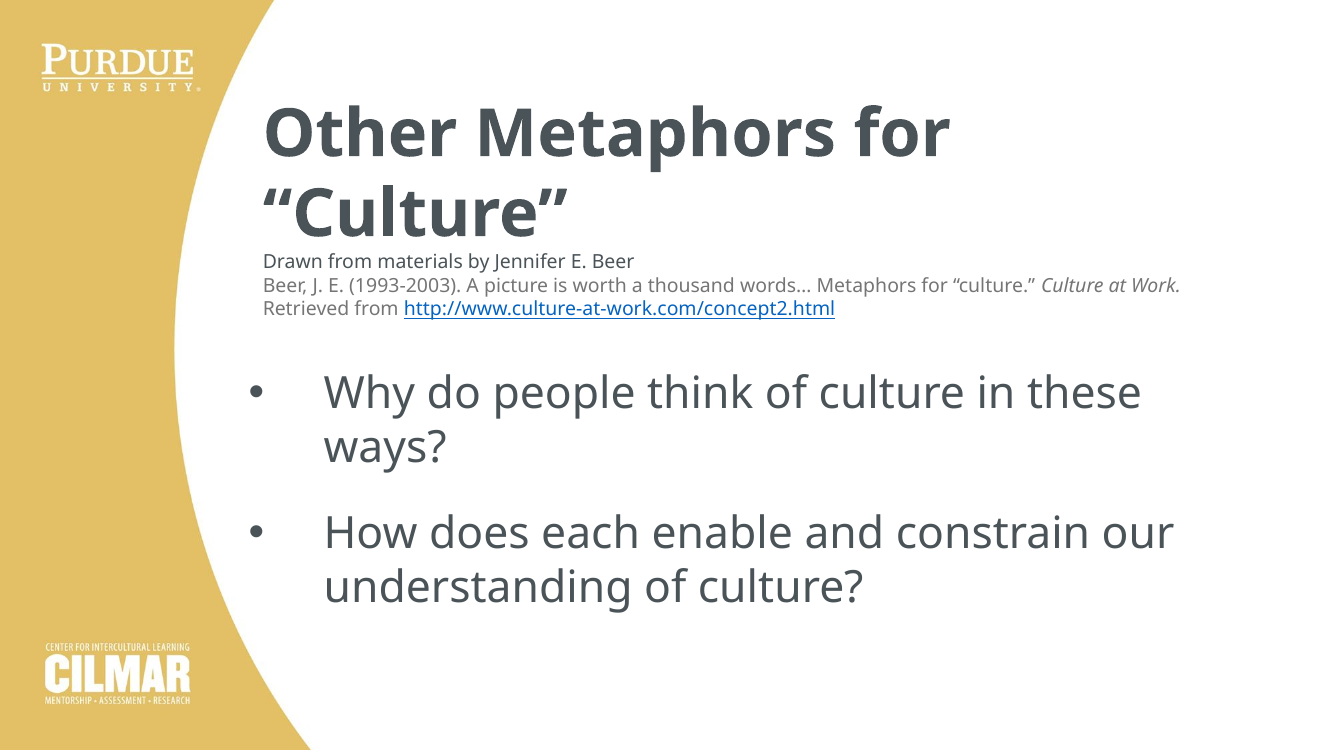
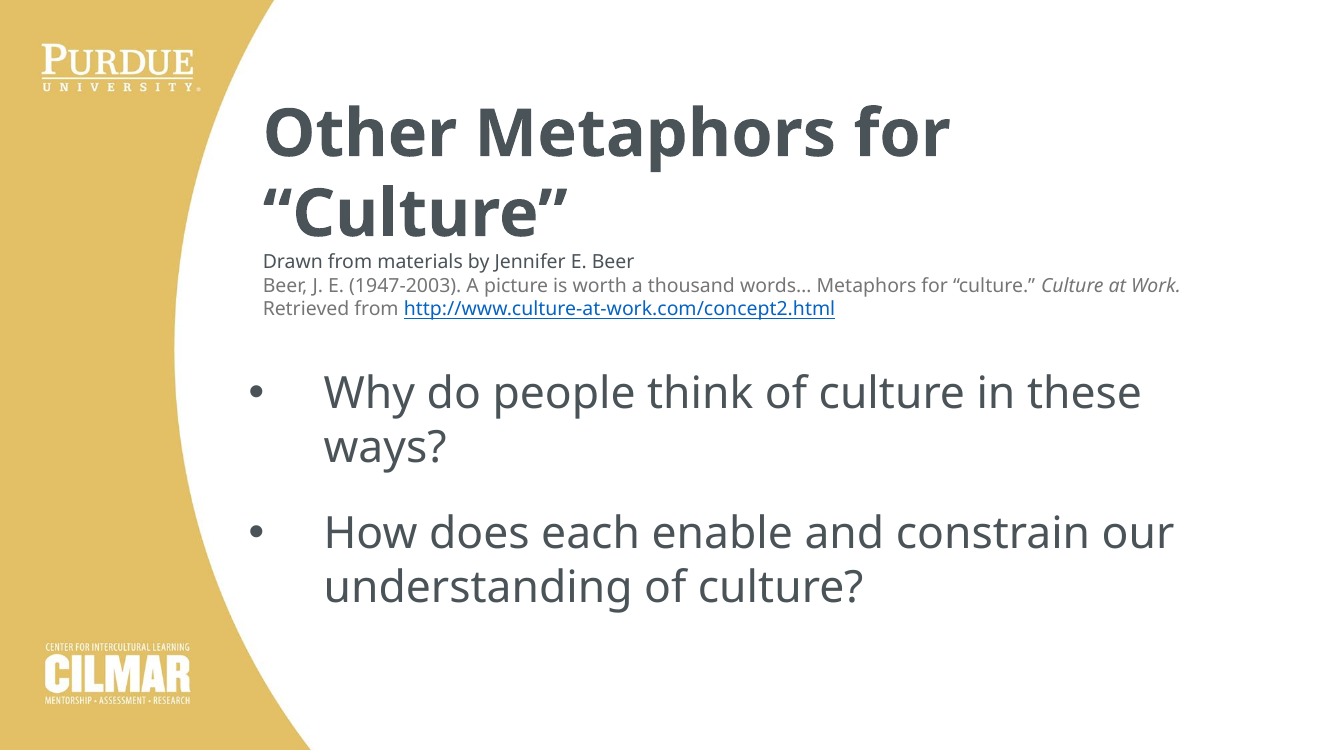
1993-2003: 1993-2003 -> 1947-2003 (405, 286)
